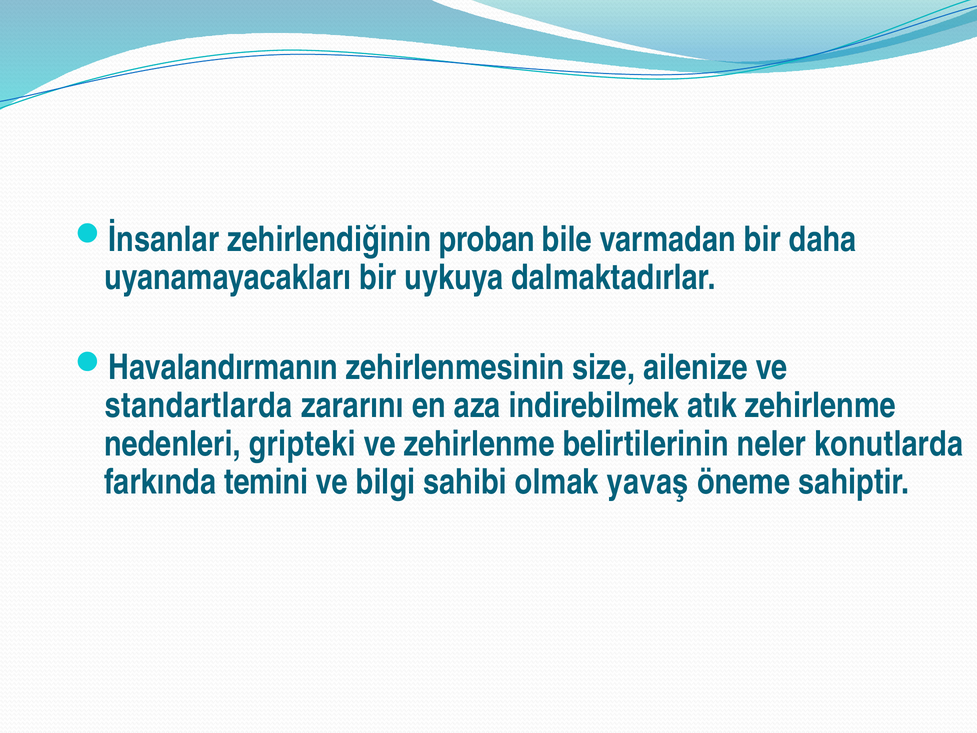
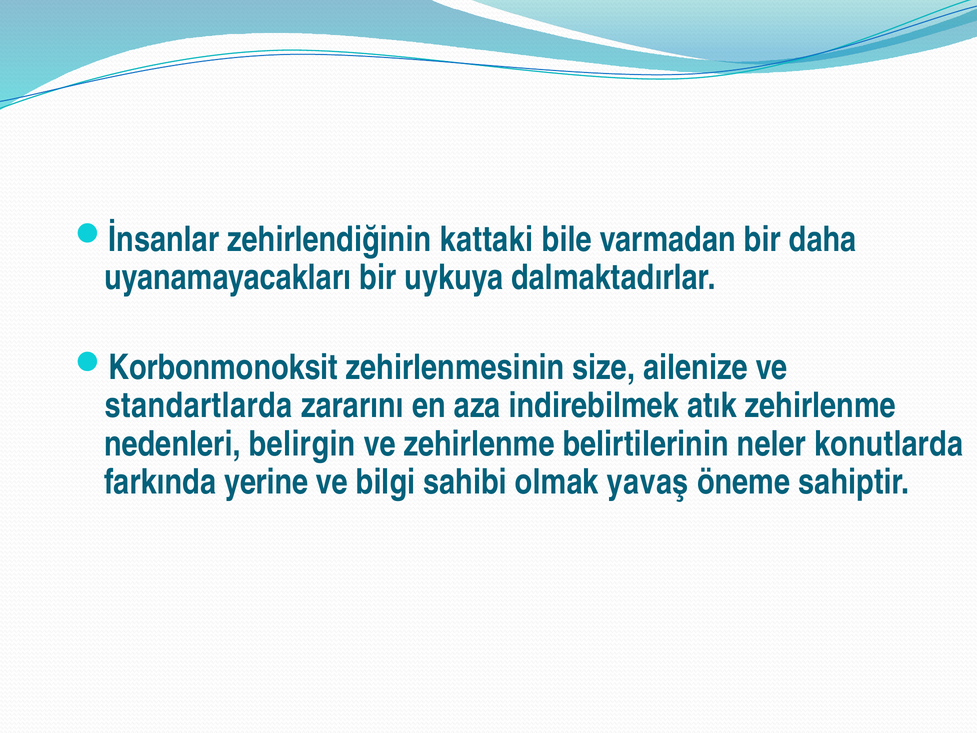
proban: proban -> kattaki (487, 239)
Havalandırmanın: Havalandırmanın -> Korbonmonoksit (223, 368)
gripteki: gripteki -> belirgin (302, 444)
temini: temini -> yerine (266, 482)
